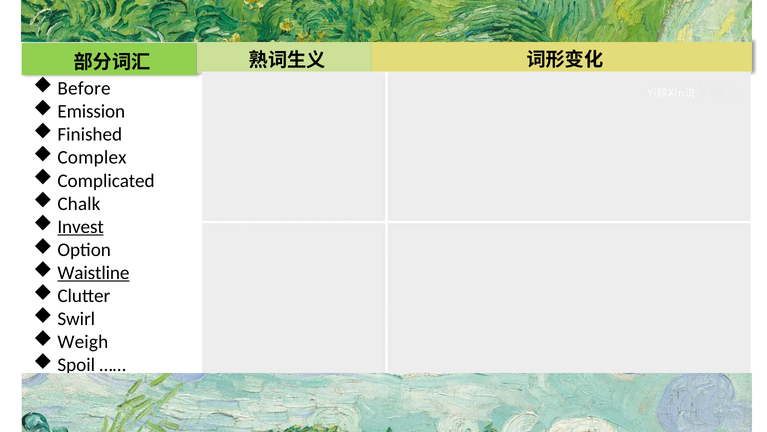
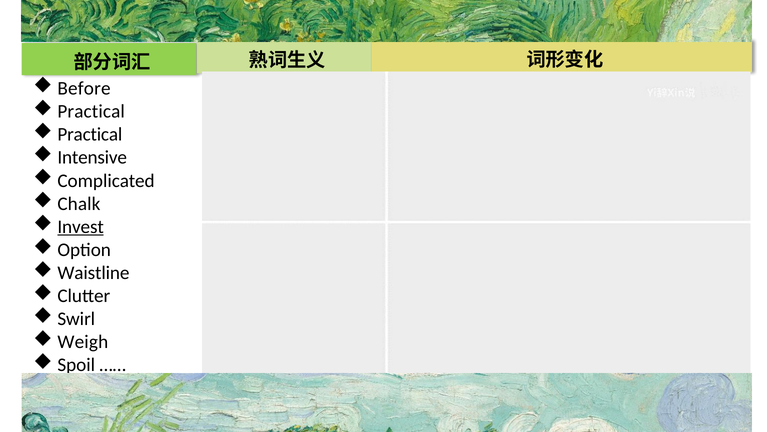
Emission: Emission -> Practical (91, 111)
Finished: Finished -> Practical (90, 134)
Complex: Complex -> Intensive (92, 157)
Waistline underline: present -> none (93, 272)
